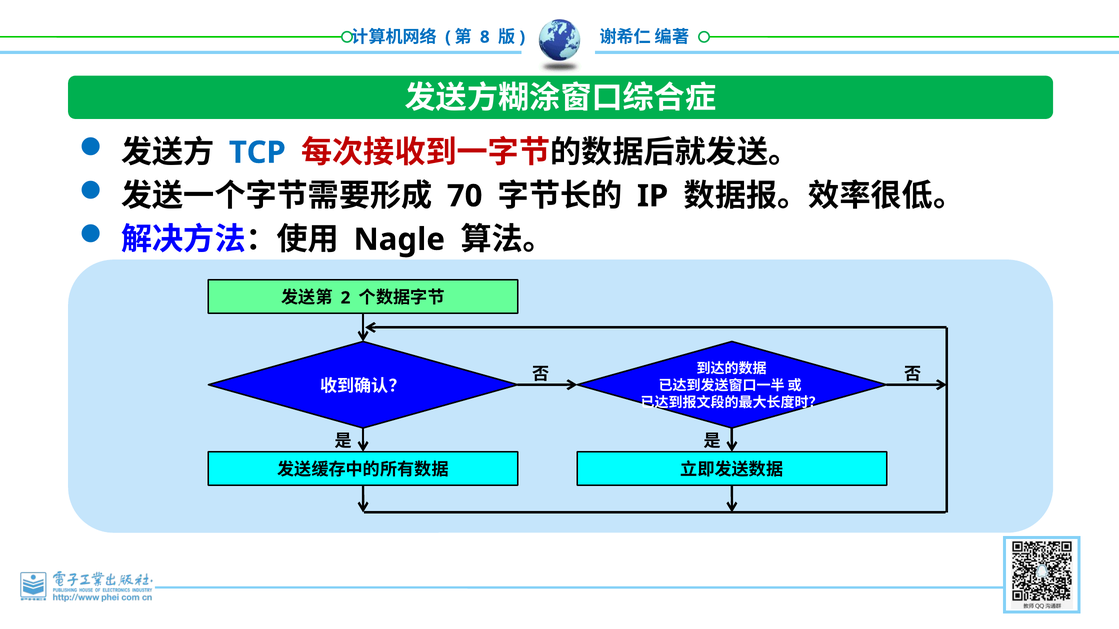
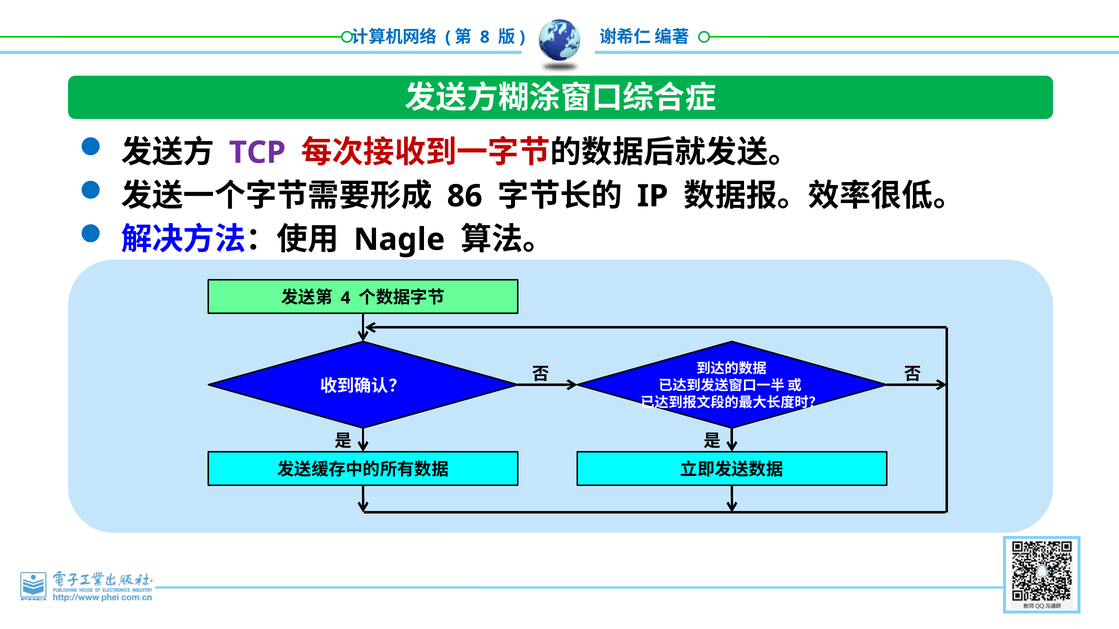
TCP colour: blue -> purple (257, 153)
70: 70 -> 86 (465, 196)
2: 2 -> 4 (346, 298)
